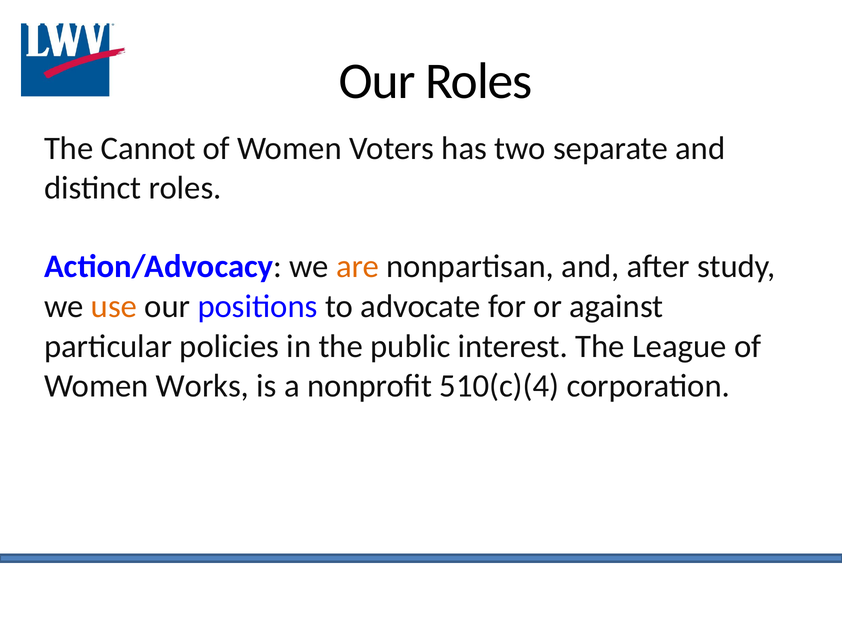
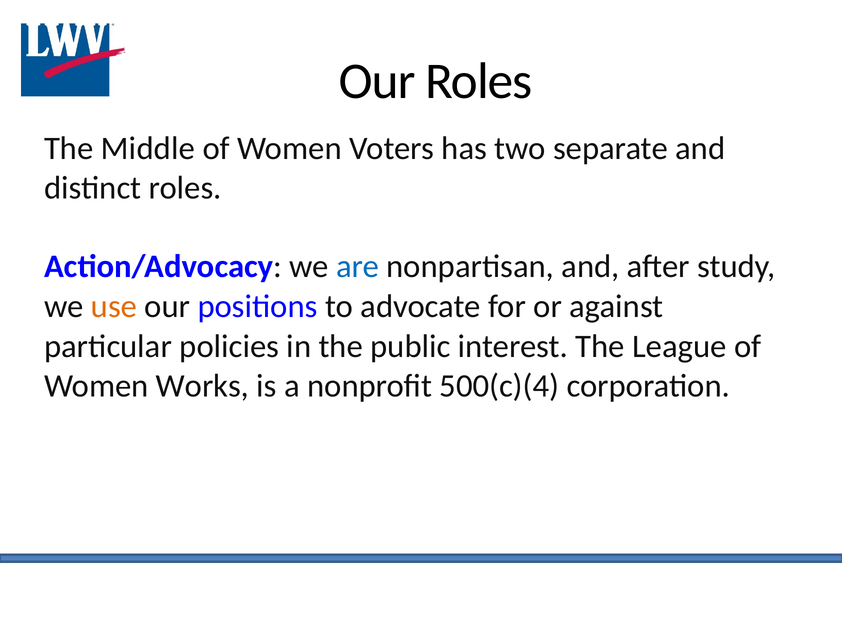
Cannot: Cannot -> Middle (148, 148)
are colour: orange -> blue (358, 266)
510(c)(4: 510(c)(4 -> 500(c)(4 (499, 386)
